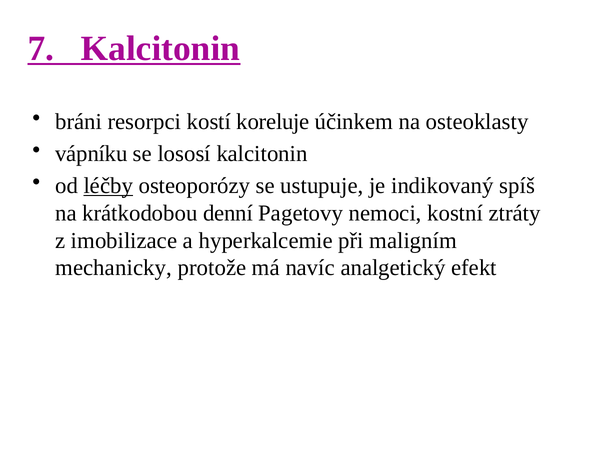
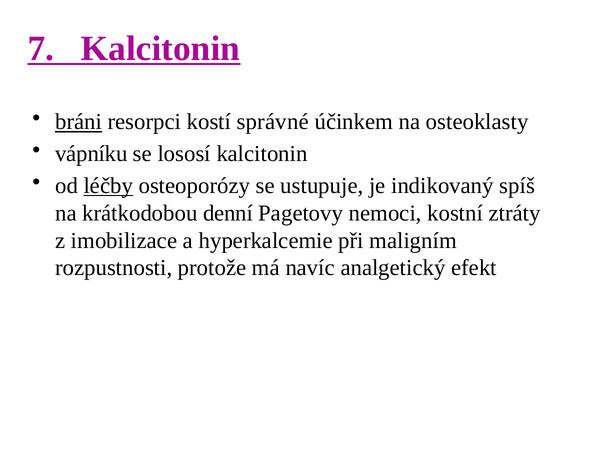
bráni underline: none -> present (79, 122)
koreluje: koreluje -> správné (273, 122)
mechanicky: mechanicky -> rozpustnosti (114, 268)
